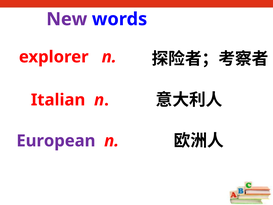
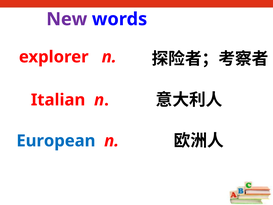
European colour: purple -> blue (56, 141)
